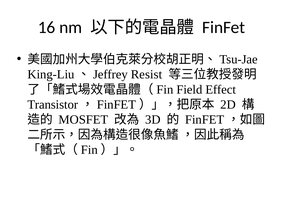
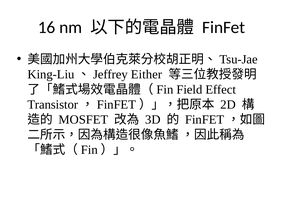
Resist: Resist -> Either (147, 74)
